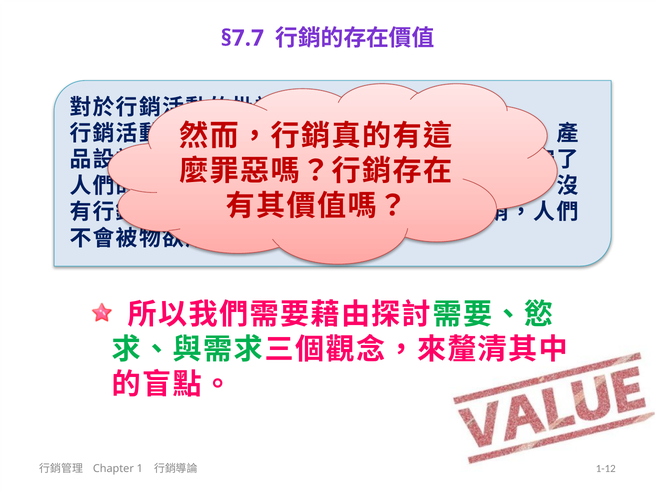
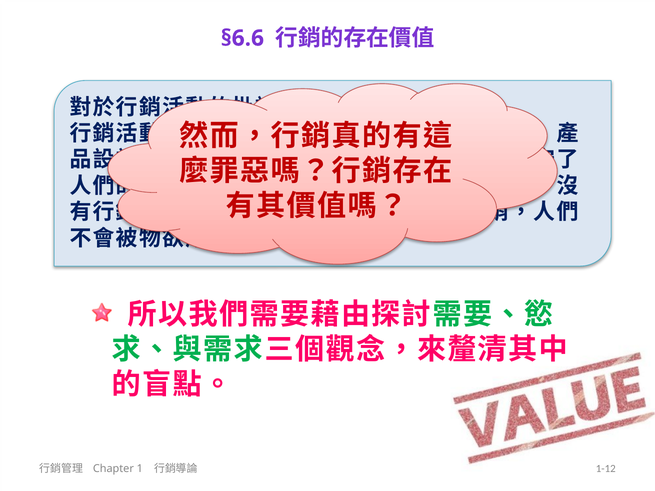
§7.7: §7.7 -> §6.6 (242, 38)
